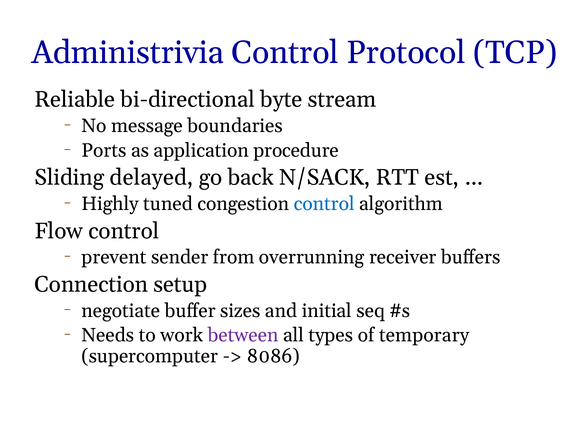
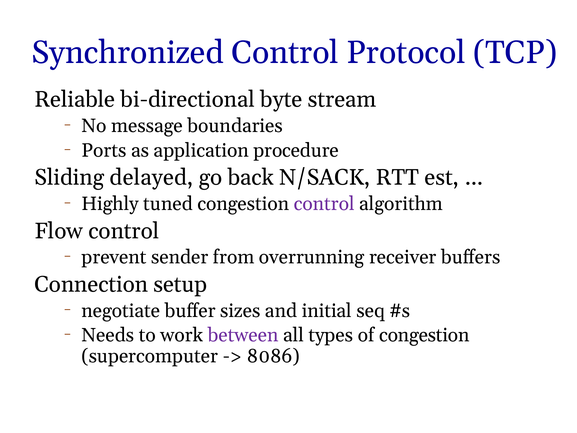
Administrivia: Administrivia -> Synchronized (128, 53)
control colour: blue -> purple (324, 204)
of temporary: temporary -> congestion (424, 335)
